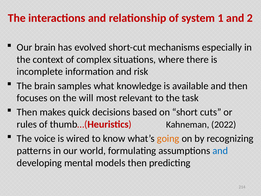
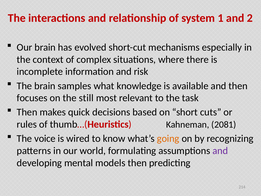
will: will -> still (86, 98)
2022: 2022 -> 2081 (224, 124)
and colour: blue -> purple (220, 151)
